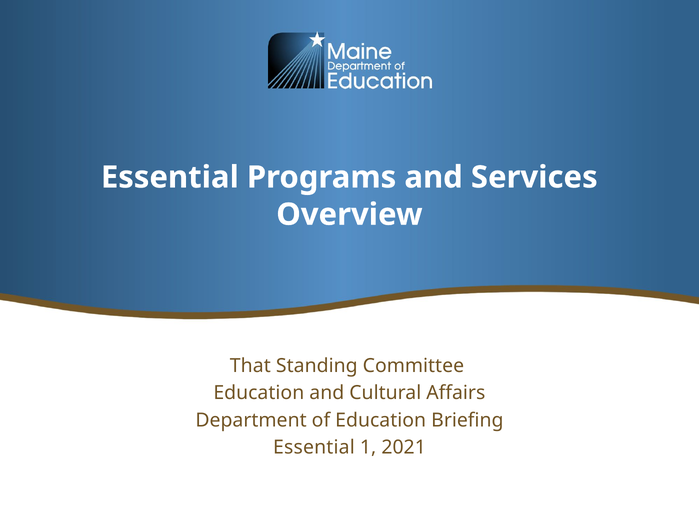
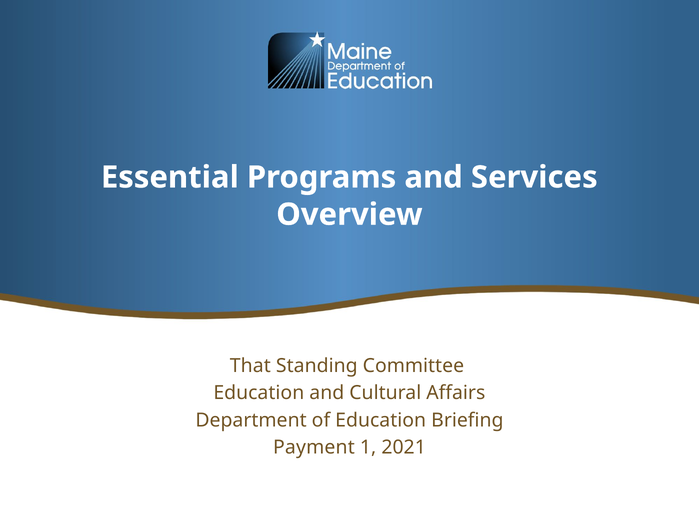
Essential: Essential -> Payment (314, 448)
